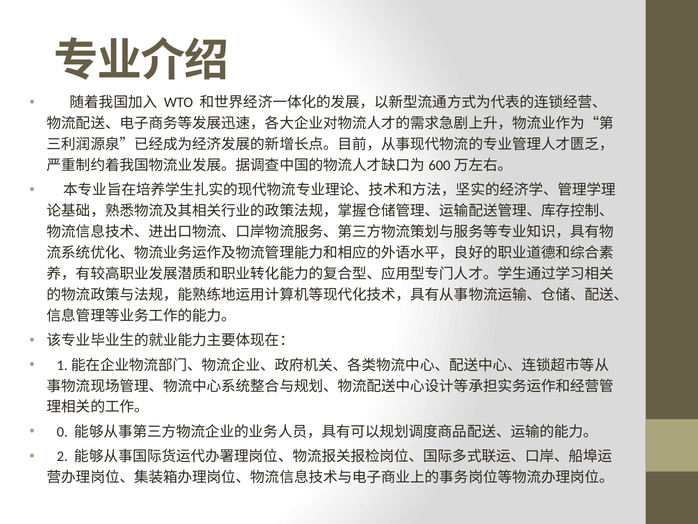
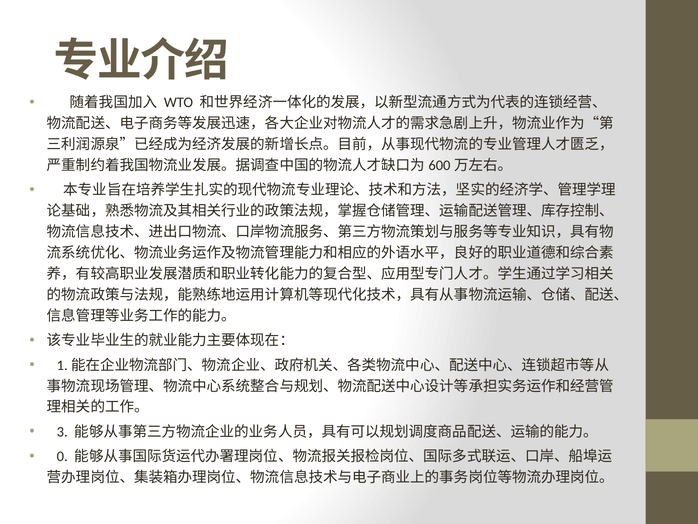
0: 0 -> 3 (62, 431)
2: 2 -> 0 (62, 456)
